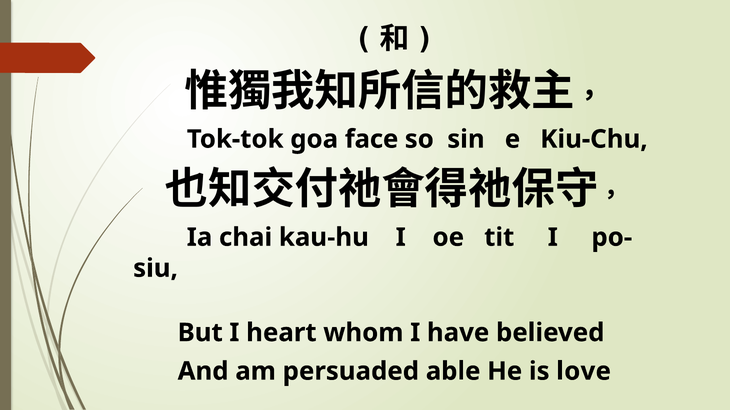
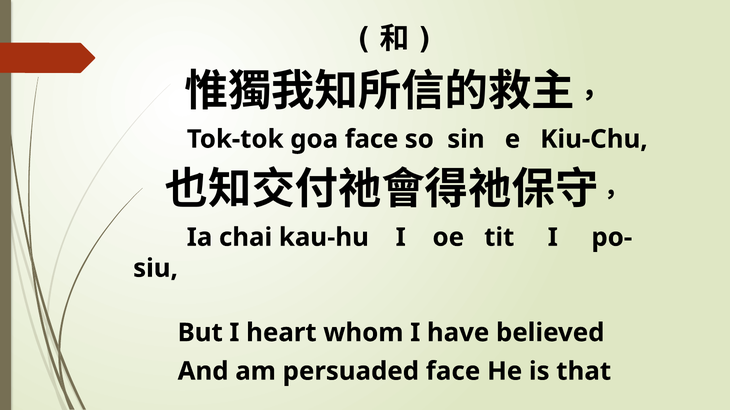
persuaded able: able -> face (453, 372)
love: love -> that (584, 372)
